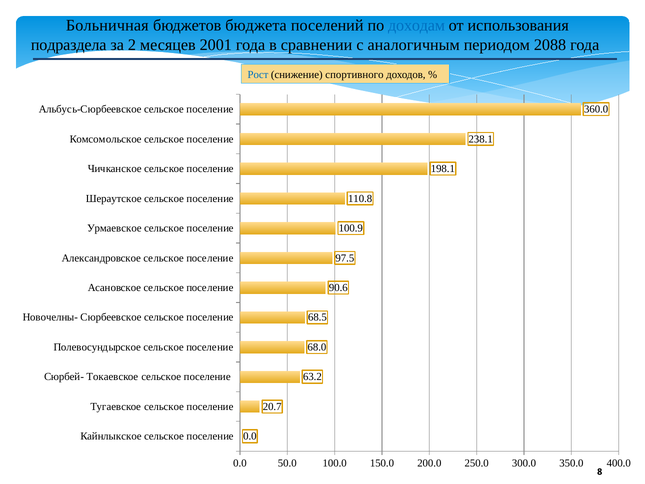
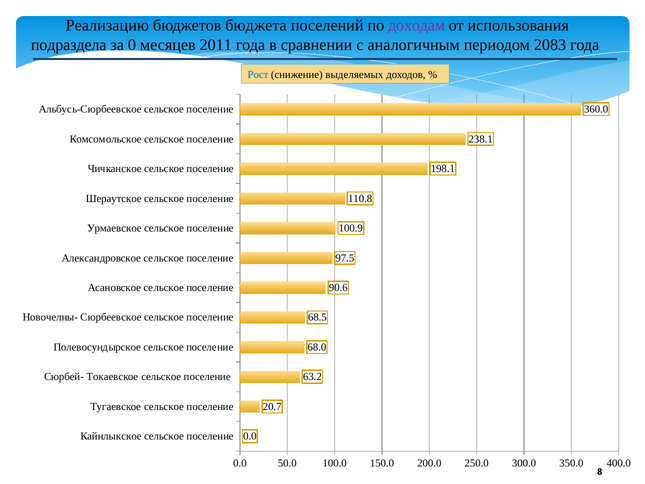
Больничная: Больничная -> Реализацию (107, 26)
доходам colour: blue -> purple (417, 26)
2: 2 -> 0 (132, 45)
2001: 2001 -> 2011 (216, 45)
2088: 2088 -> 2083 (550, 45)
спортивного: спортивного -> выделяемых (354, 74)
